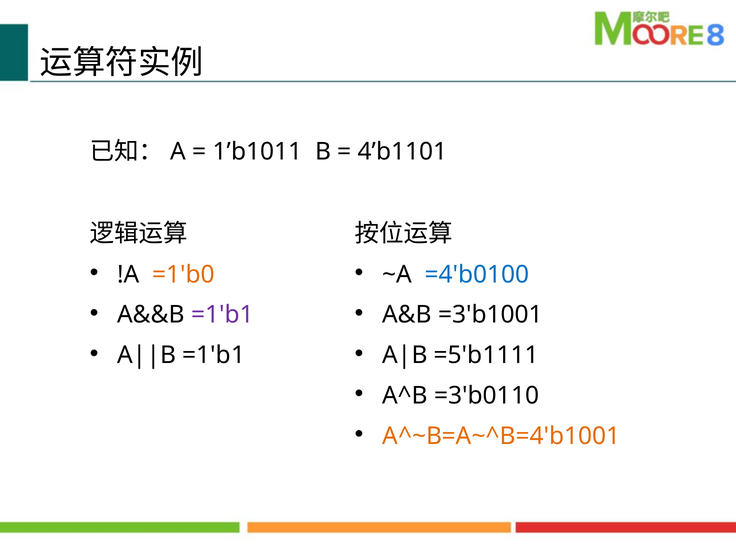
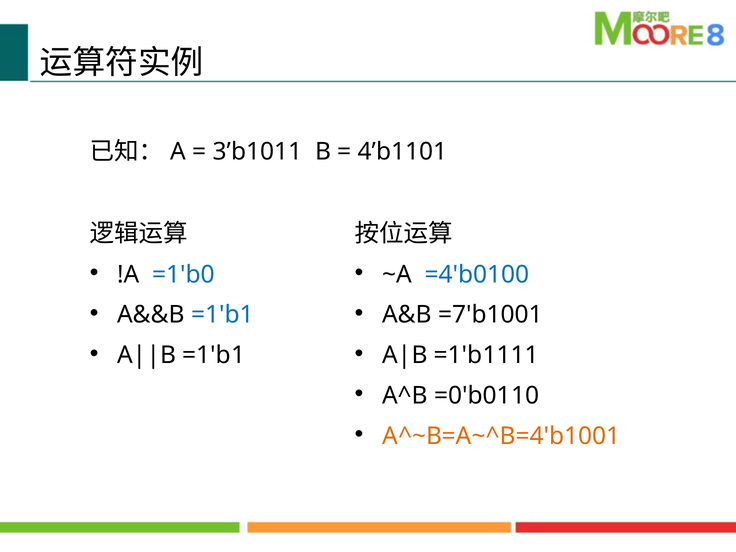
1’b1011: 1’b1011 -> 3’b1011 (258, 152)
=1'b0 colour: orange -> blue (184, 275)
=1'b1 colour: purple -> blue (223, 315)
=3'b1001: =3'b1001 -> =7'b1001 (491, 315)
=5'b1111: =5'b1111 -> =1'b1111 (486, 355)
=3'b0110: =3'b0110 -> =0'b0110 (487, 396)
